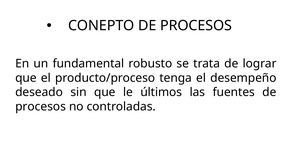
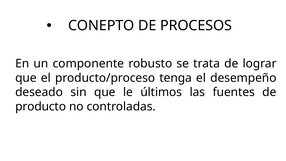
fundamental: fundamental -> componente (88, 64)
procesos: procesos -> producto (41, 106)
